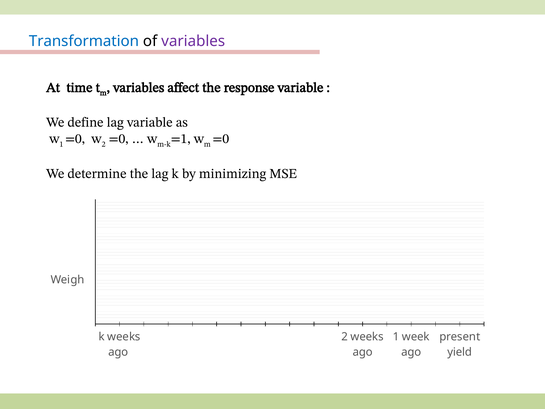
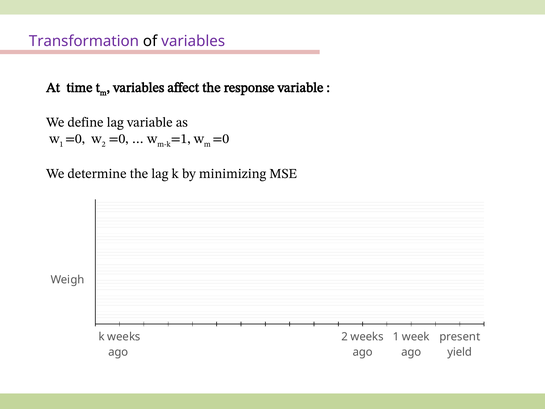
Transformation colour: blue -> purple (84, 41)
